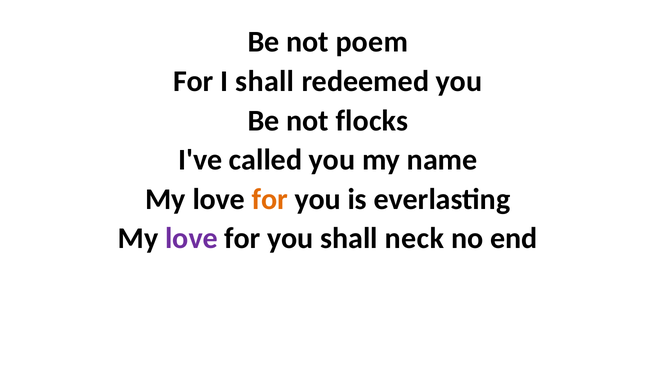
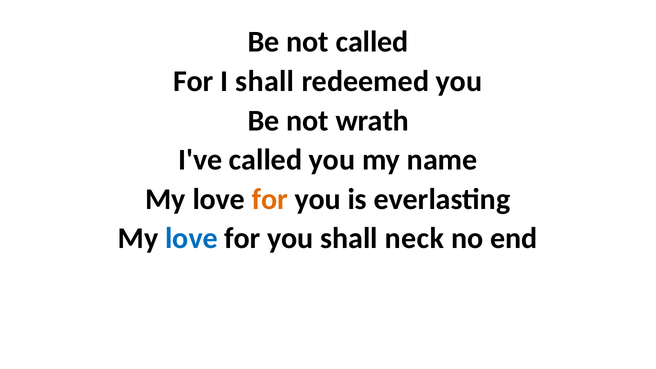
not poem: poem -> called (372, 42)
flocks: flocks -> wrath (372, 121)
love colour: purple -> blue (191, 239)
